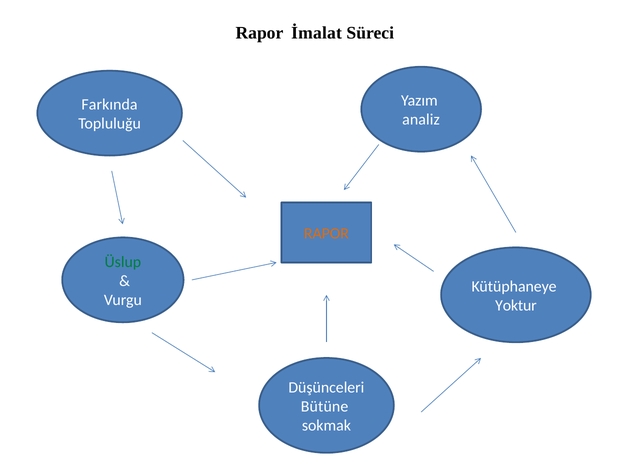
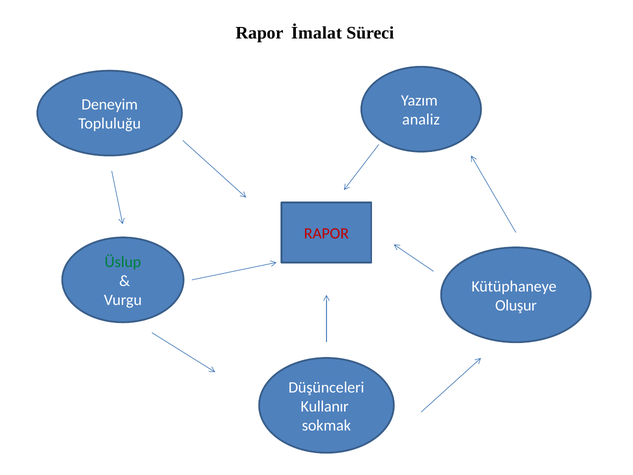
Farkında: Farkında -> Deneyim (110, 105)
RAPOR colour: orange -> red (326, 233)
Yoktur: Yoktur -> Oluşur (516, 305)
Bütüne: Bütüne -> Kullanır (325, 406)
